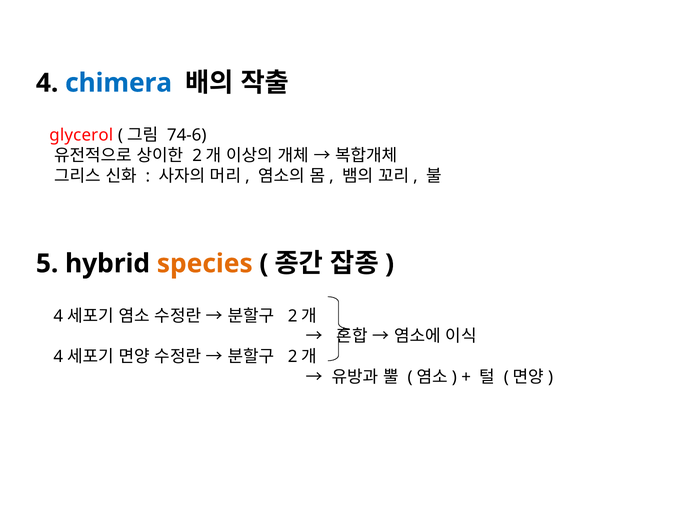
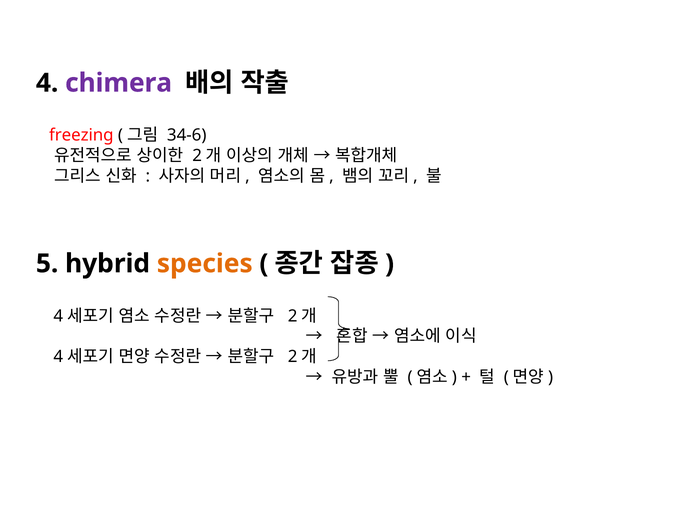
chimera colour: blue -> purple (119, 83)
glycerol: glycerol -> freezing (81, 135)
74-6: 74-6 -> 34-6 (187, 135)
